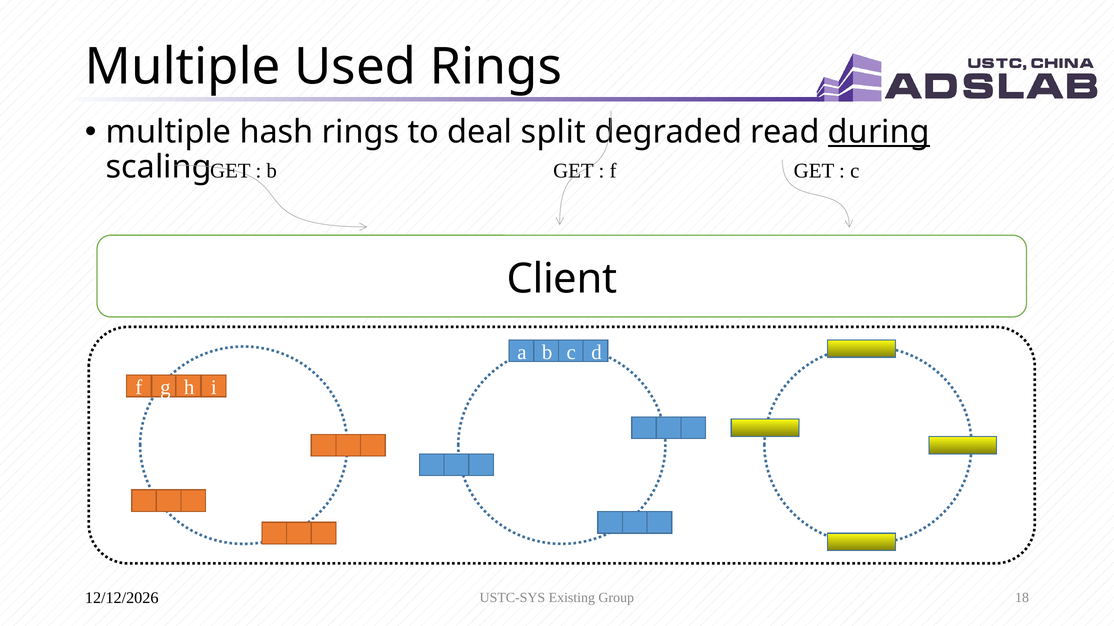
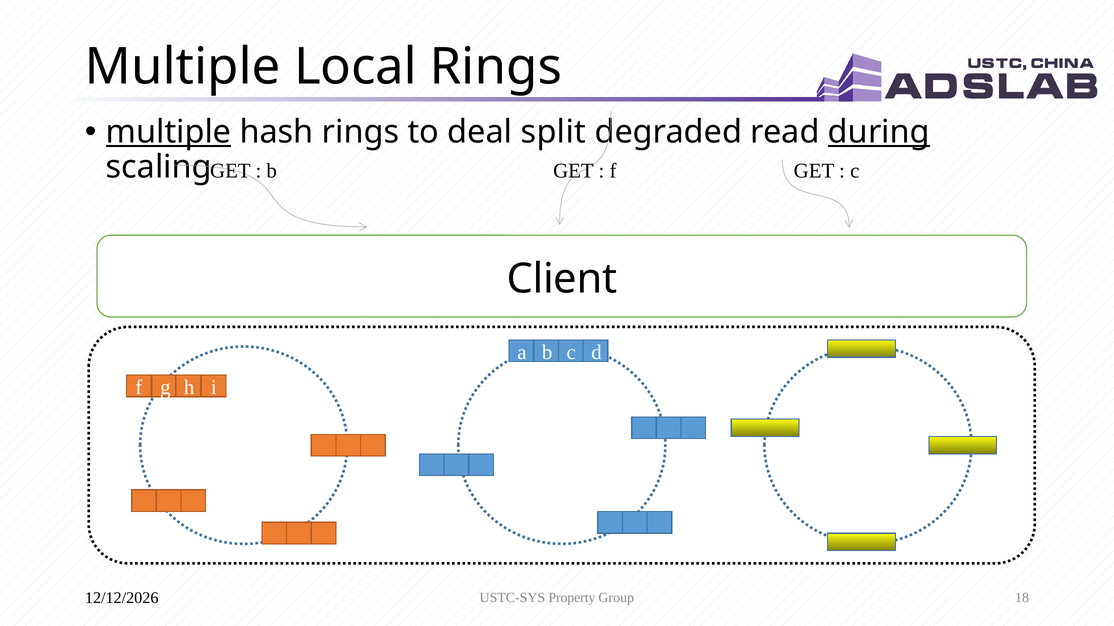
Used: Used -> Local (355, 67)
multiple underline: none -> present (169, 132)
Existing: Existing -> Property (572, 598)
